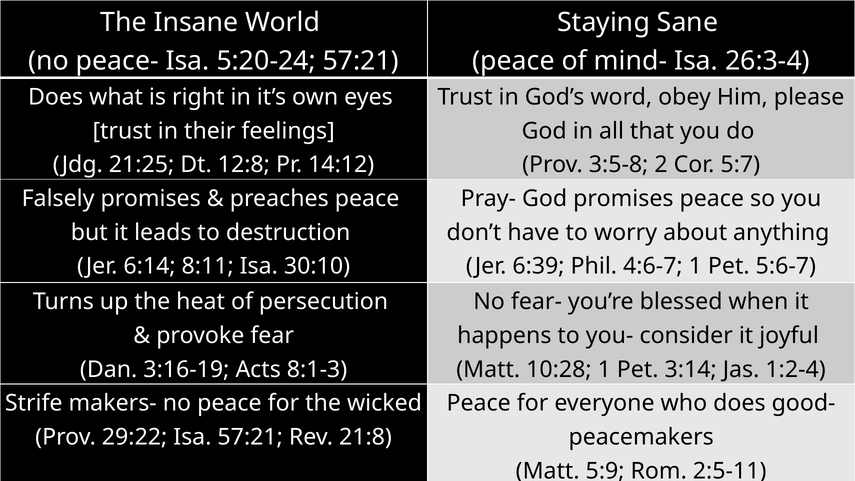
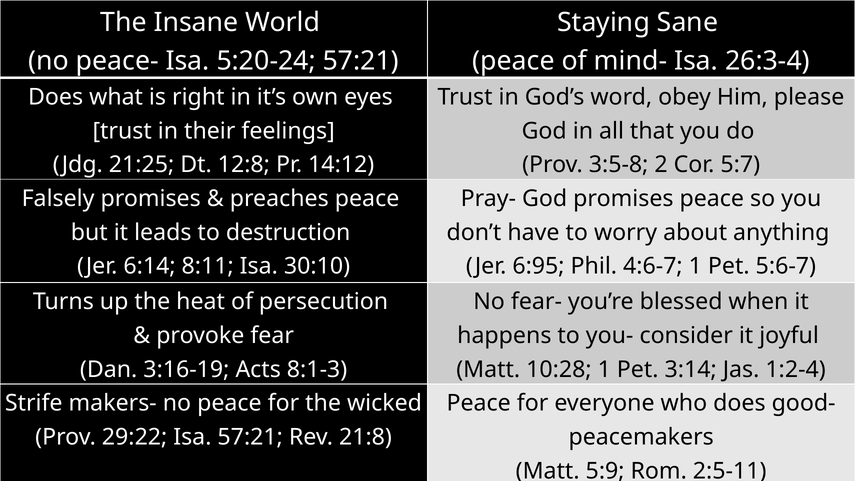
6:39: 6:39 -> 6:95 (538, 266)
